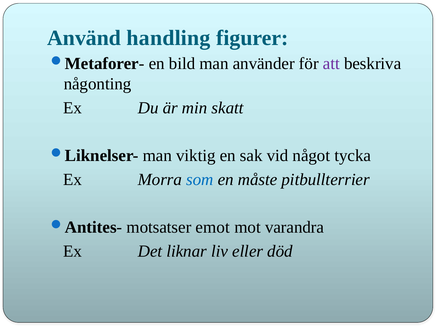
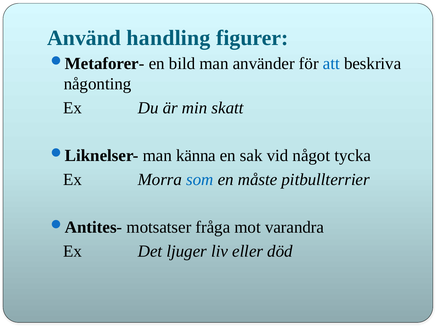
att colour: purple -> blue (331, 64)
viktig: viktig -> känna (196, 156)
emot: emot -> fråga (213, 227)
liknar: liknar -> ljuger (187, 251)
